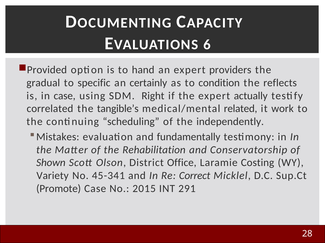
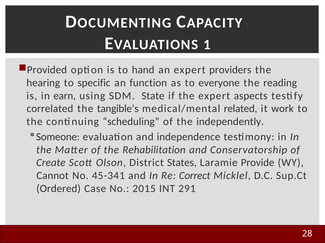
6: 6 -> 1 (207, 45)
gradual: gradual -> hearing (43, 83)
certainly: certainly -> function (148, 83)
condition: condition -> everyone (219, 83)
reflects: reflects -> reading (280, 83)
in case: case -> earn (65, 96)
Right: Right -> State (153, 96)
actually: actually -> aspects (251, 96)
Mistakes: Mistakes -> Someone (58, 137)
fundamentally: fundamentally -> independence (189, 137)
Shown: Shown -> Create (51, 163)
Office: Office -> States (182, 163)
Costing: Costing -> Provide (258, 163)
Variety: Variety -> Cannot (53, 176)
Promote: Promote -> Ordered (59, 189)
